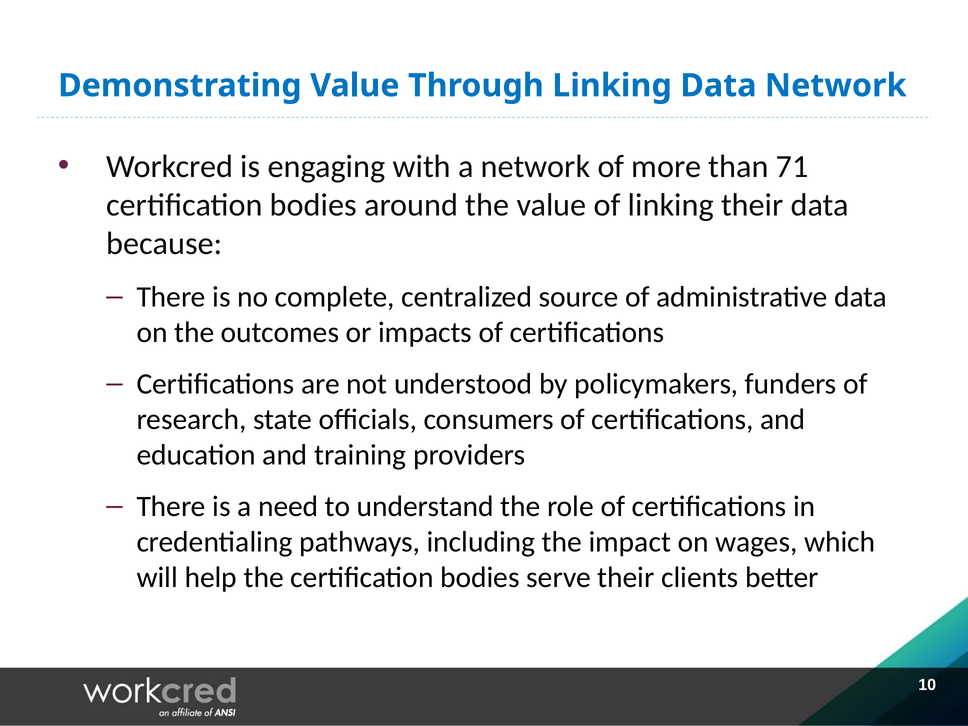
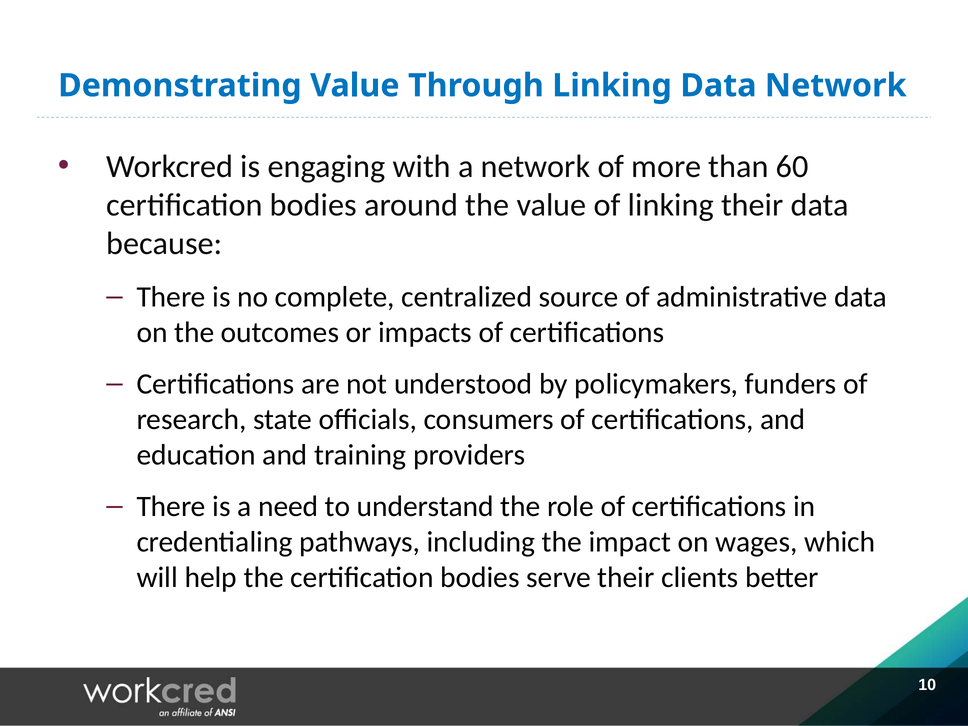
71: 71 -> 60 (792, 166)
